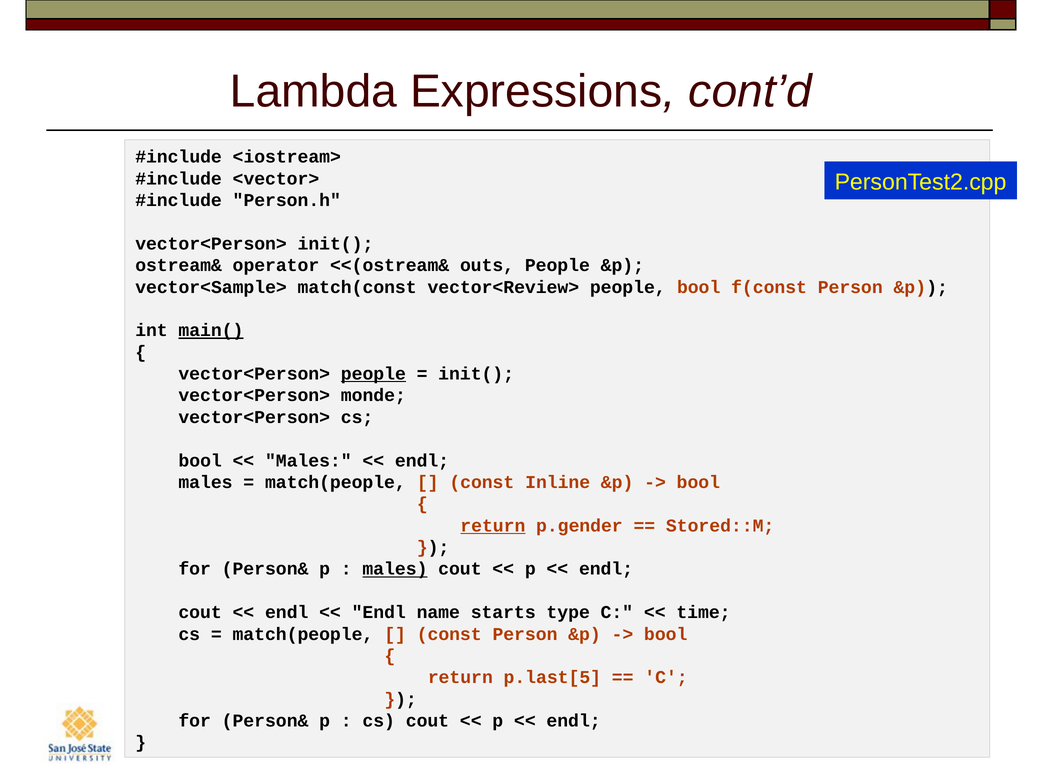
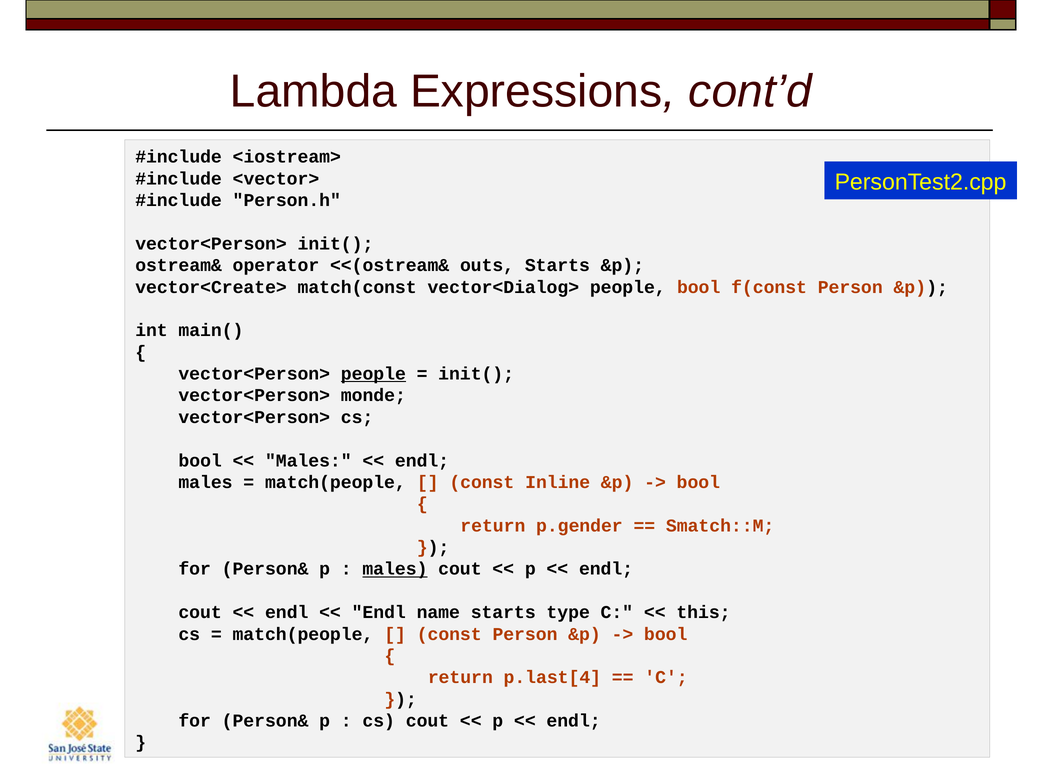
outs People: People -> Starts (557, 266)
vector<Sample>: vector<Sample> -> vector<Create> (211, 287)
vector<Review>: vector<Review> -> vector<Dialog> (503, 287)
main( underline: present -> none (211, 331)
return underline: present -> none (493, 526)
Stored::M: Stored::M -> Smatch::M (720, 526)
time: time -> this (703, 613)
p.last[5: p.last[5 -> p.last[4 (552, 678)
